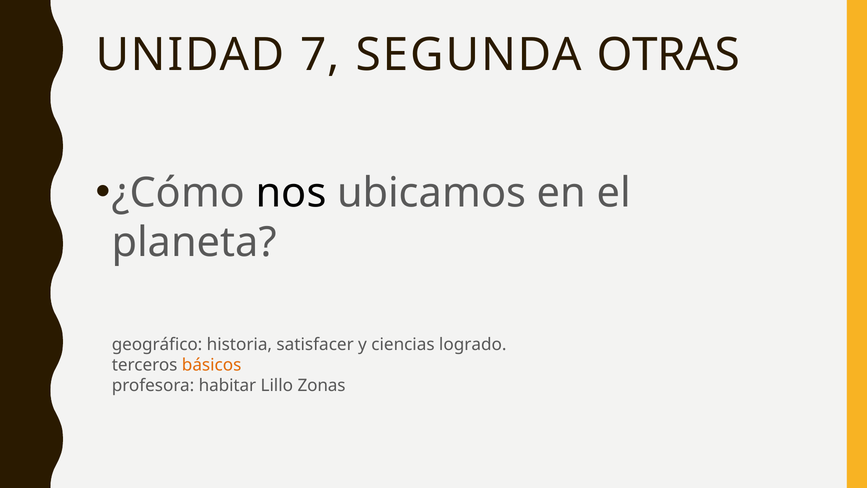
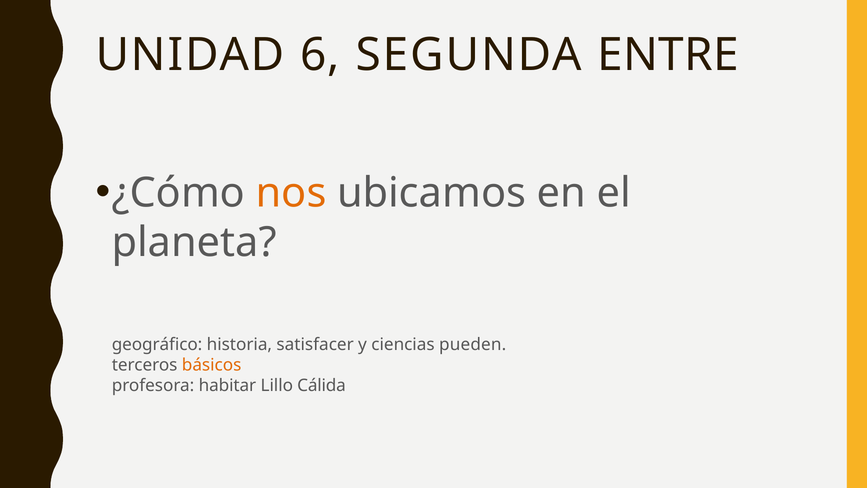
7: 7 -> 6 (320, 55)
OTRAS: OTRAS -> ENTRE (668, 55)
nos colour: black -> orange (291, 193)
logrado: logrado -> pueden (473, 344)
Zonas: Zonas -> Cálida (322, 385)
